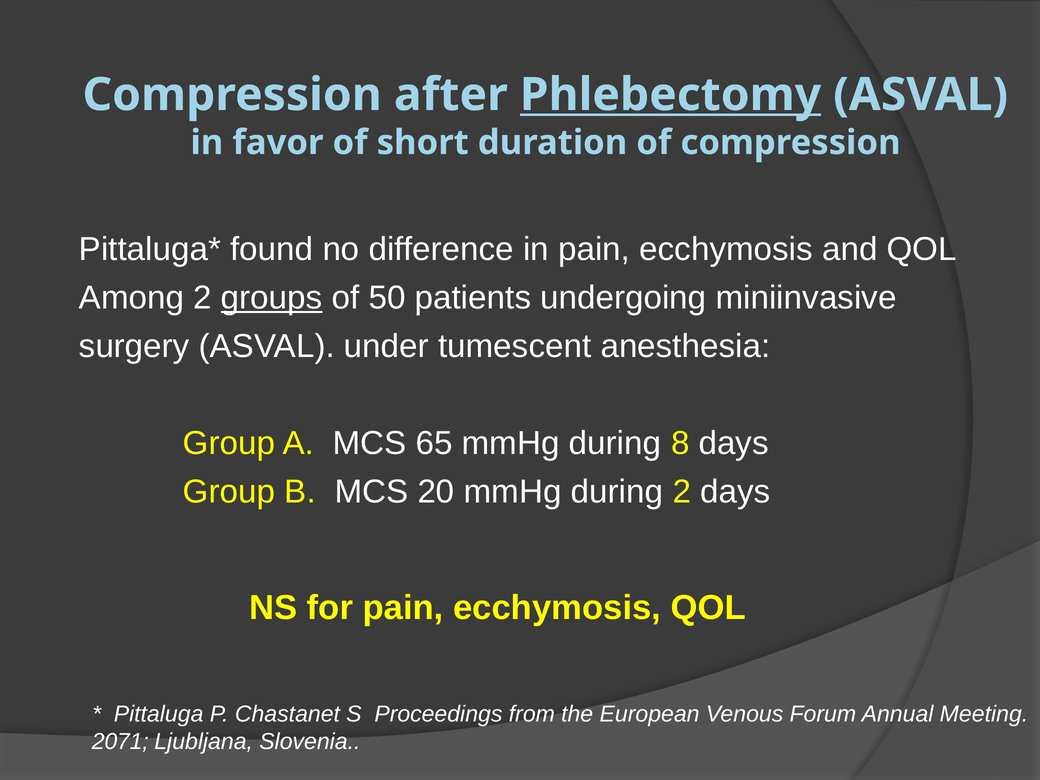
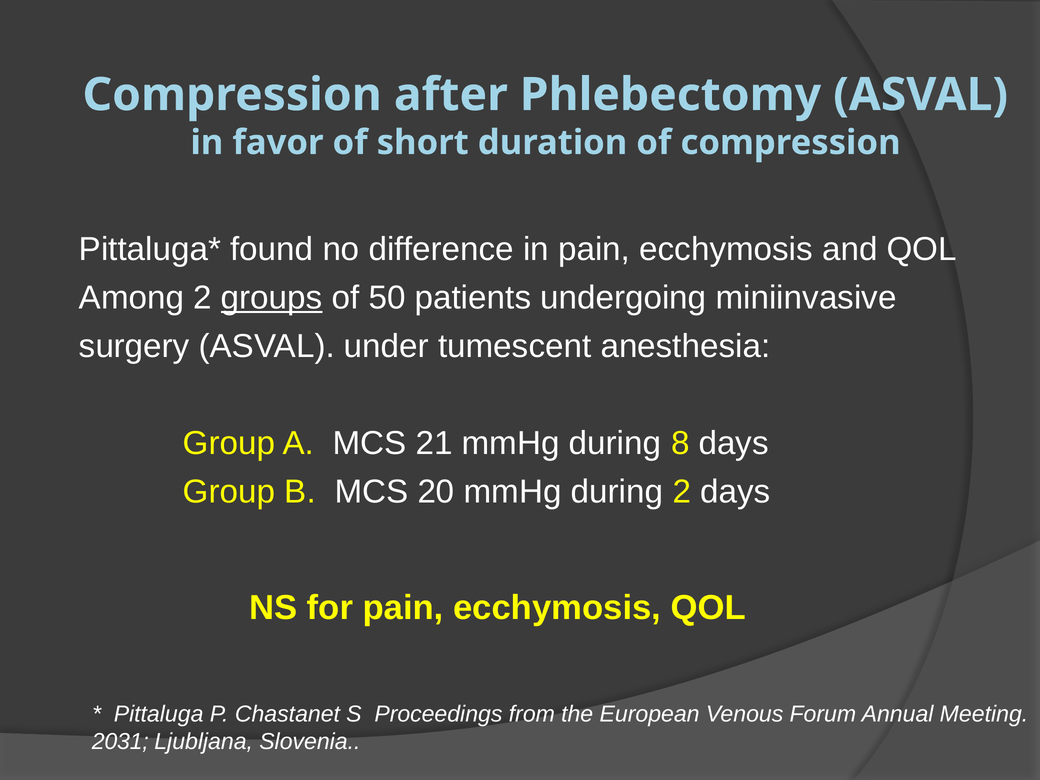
Phlebectomy underline: present -> none (670, 95)
65: 65 -> 21 (434, 443)
2071: 2071 -> 2031 (120, 742)
